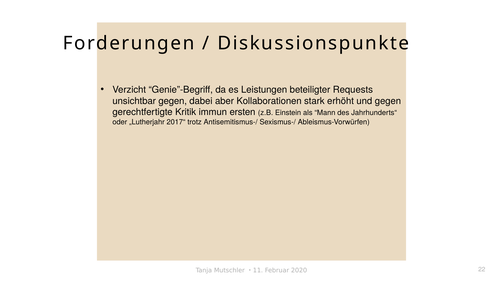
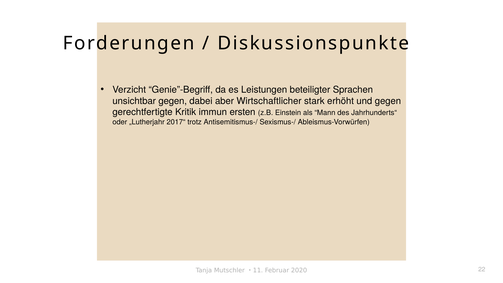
Requests: Requests -> Sprachen (353, 90)
Kollaborationen: Kollaborationen -> Wirtschaftlicher (269, 101)
